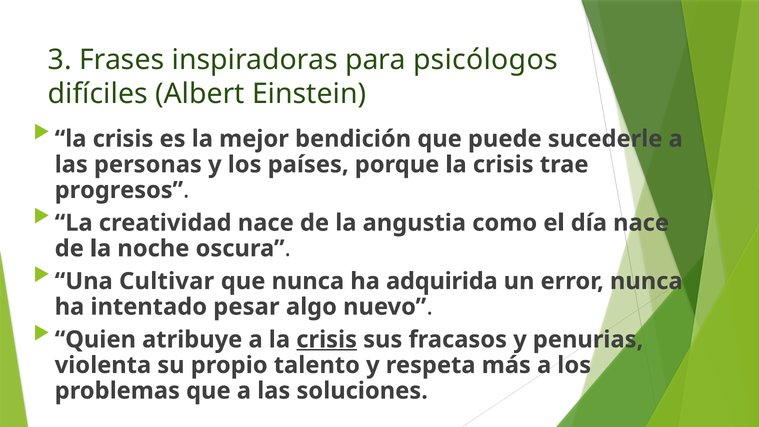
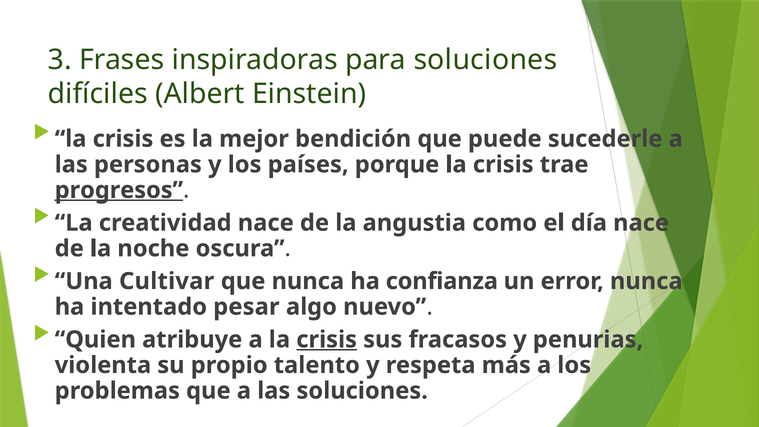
para psicólogos: psicólogos -> soluciones (485, 60)
progresos underline: none -> present (119, 190)
adquirida: adquirida -> confianza (442, 281)
